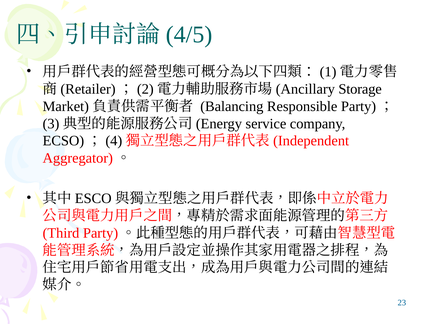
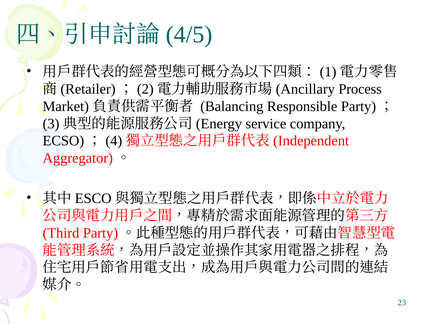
Storage: Storage -> Process (360, 89)
